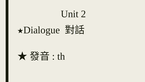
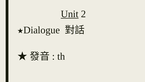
Unit underline: none -> present (70, 14)
